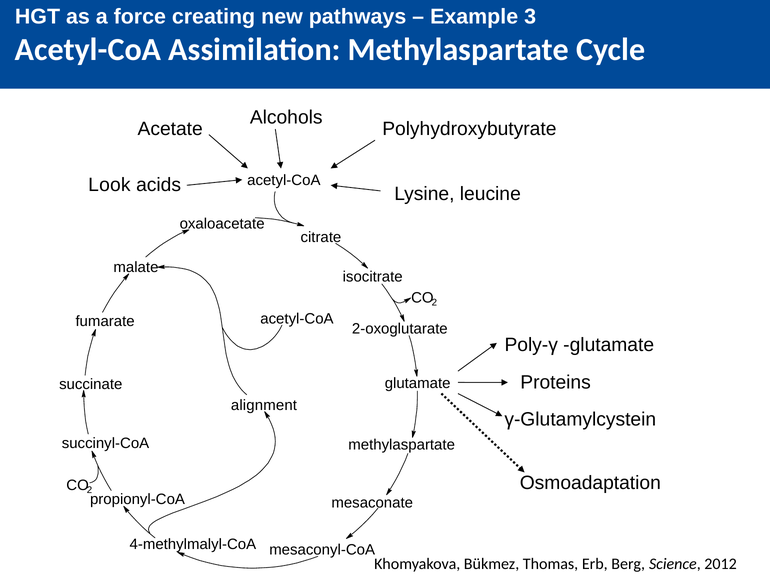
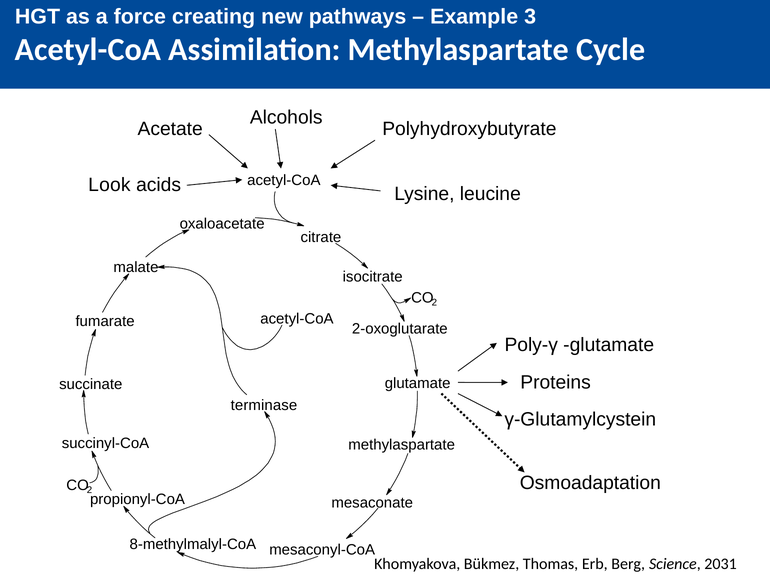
alignment: alignment -> terminase (264, 405)
4-methylmalyl-CoA: 4-methylmalyl-CoA -> 8-methylmalyl-CoA (193, 544)
2012: 2012 -> 2031 (721, 564)
